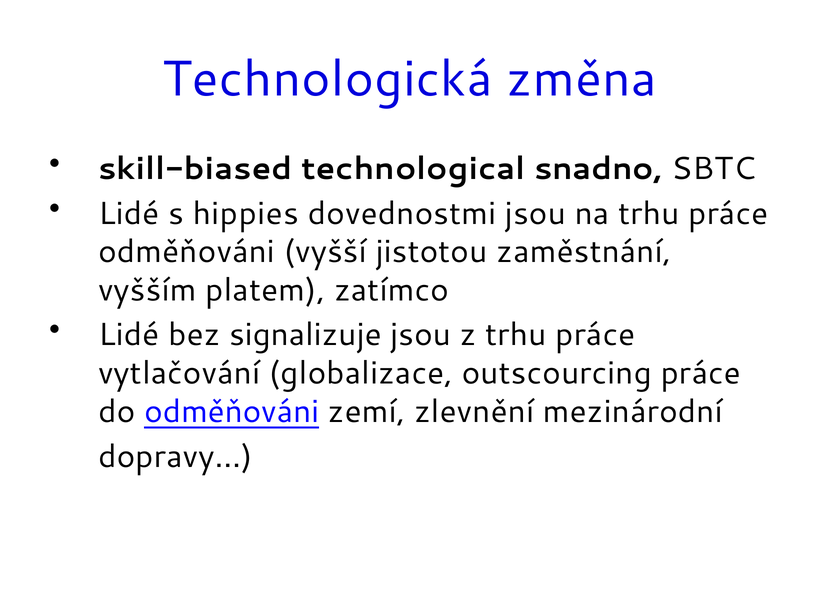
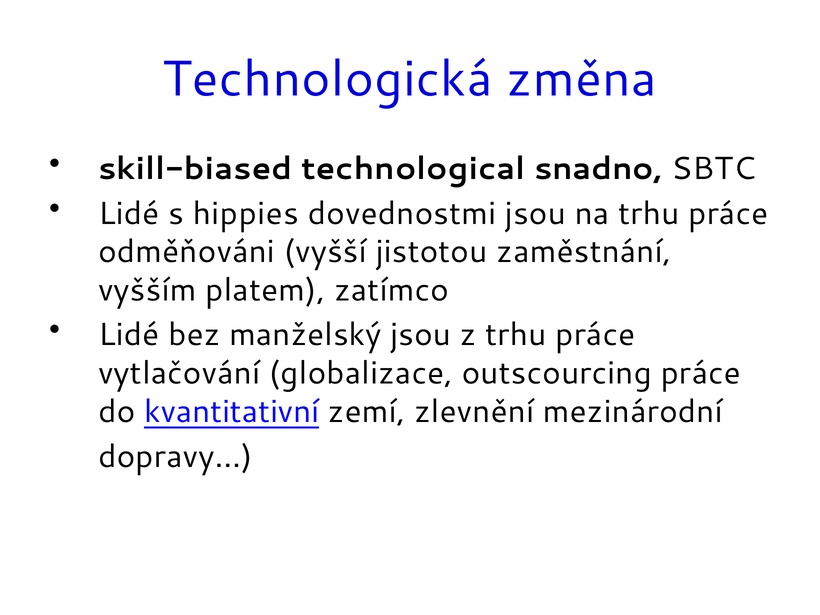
signalizuje: signalizuje -> manželský (305, 335)
do odměňováni: odměňováni -> kvantitativní (232, 411)
